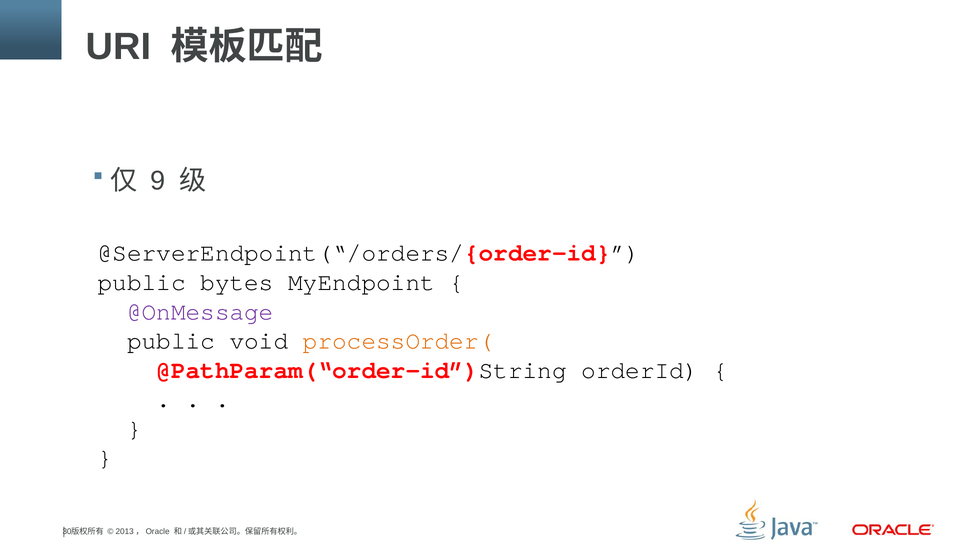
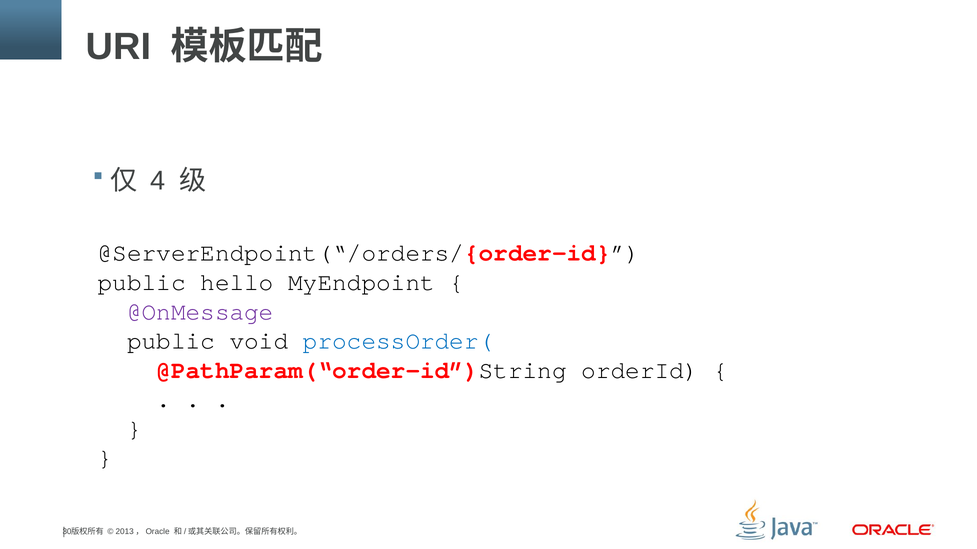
9: 9 -> 4 (158, 181)
bytes: bytes -> hello (237, 283)
processOrder( colour: orange -> blue (398, 341)
